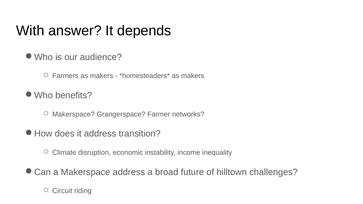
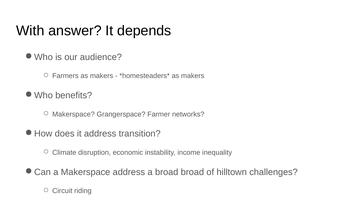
broad future: future -> broad (192, 172)
